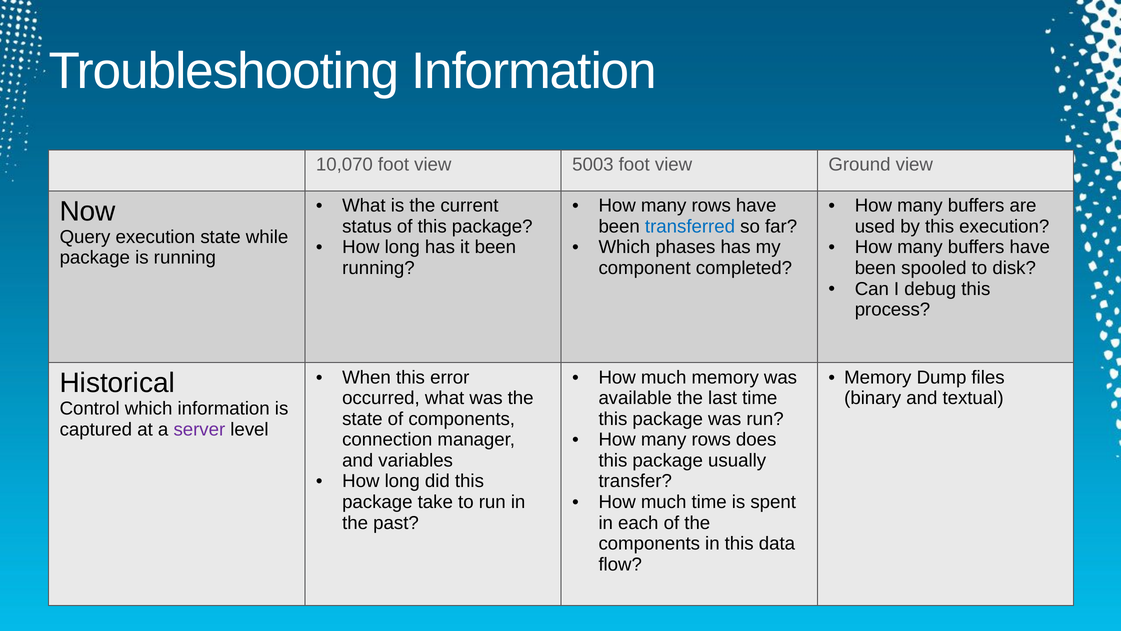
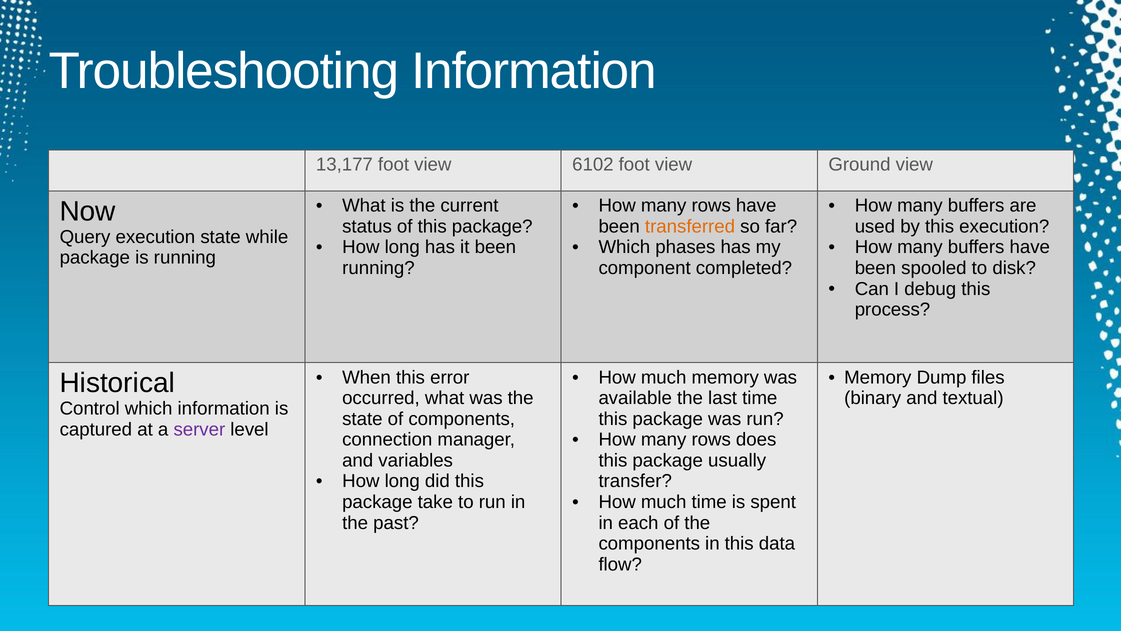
10,070: 10,070 -> 13,177 (344, 165)
5003: 5003 -> 6102 (593, 165)
transferred colour: blue -> orange (690, 226)
